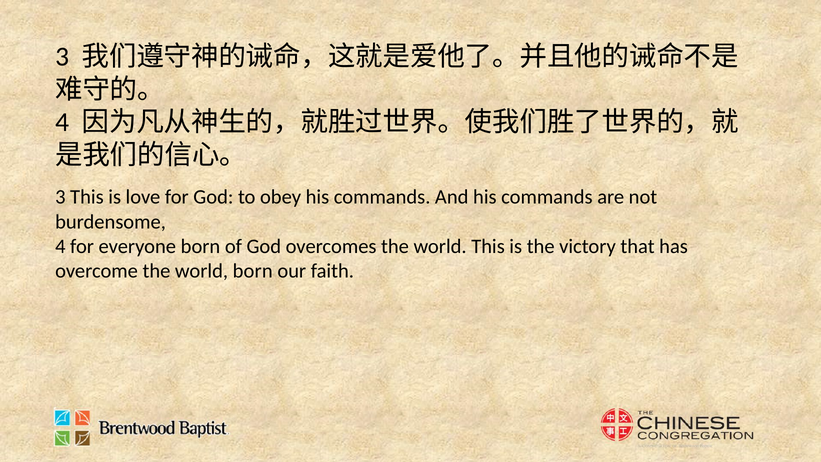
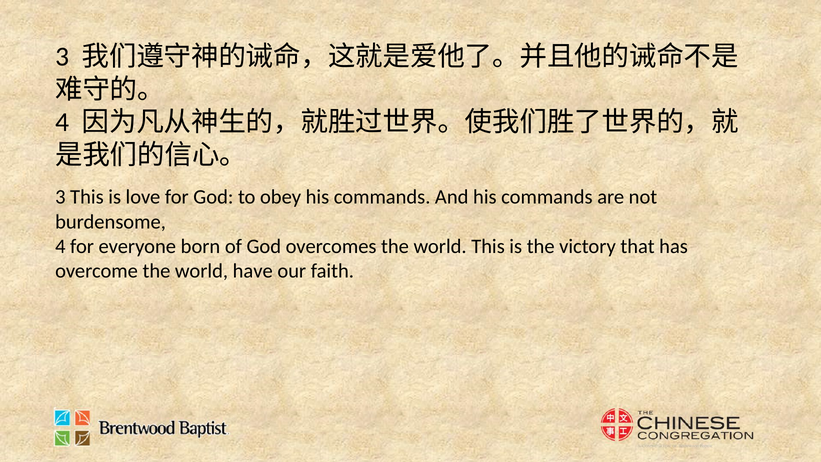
world born: born -> have (253, 271)
